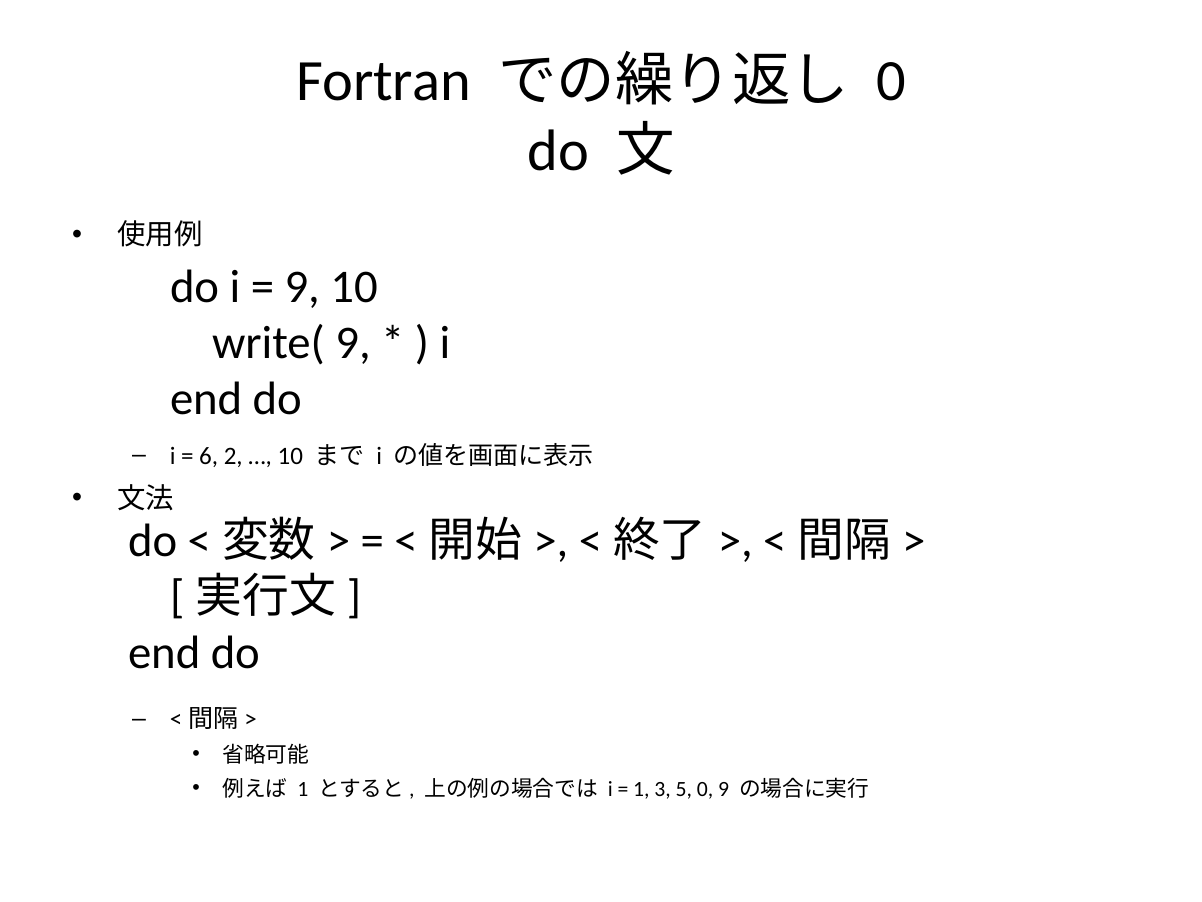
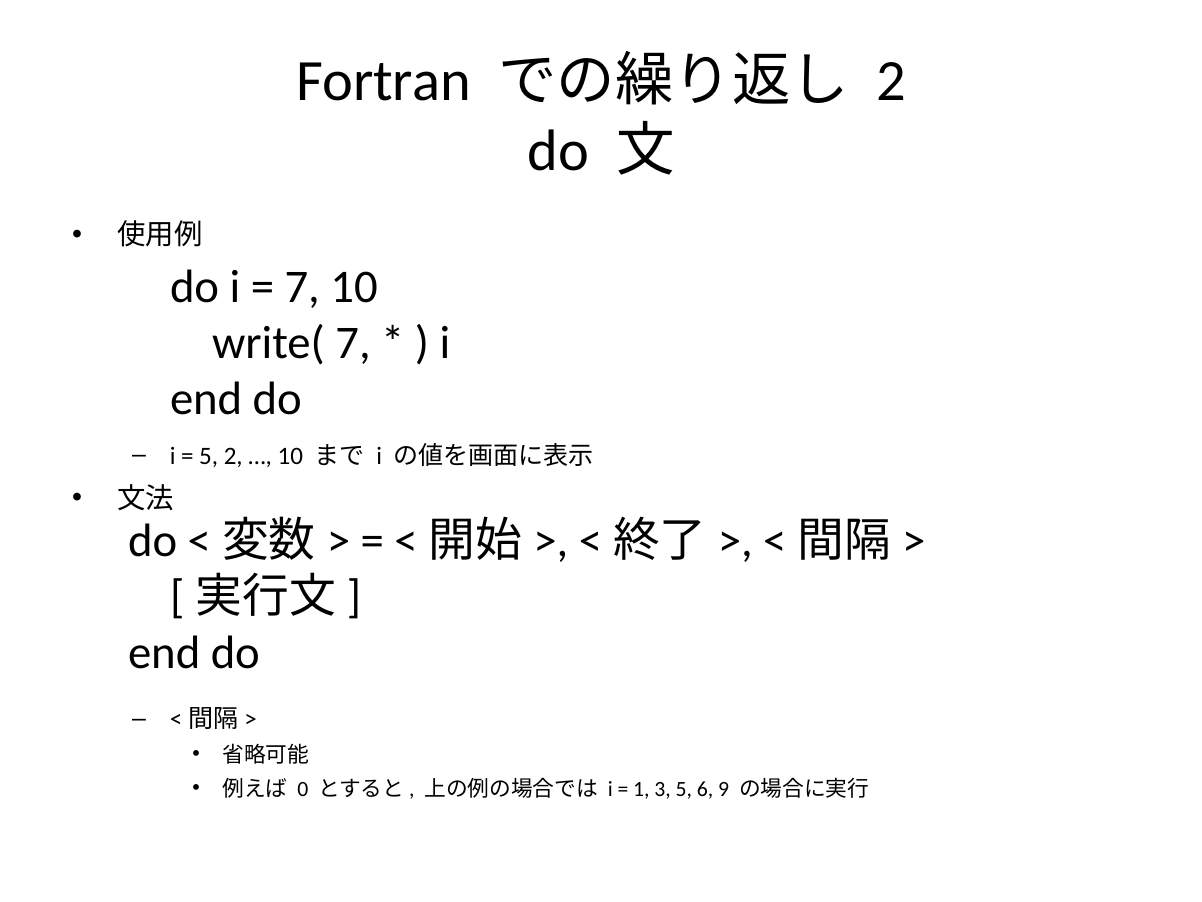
0: 0 -> 2 (891, 81)
9: 9 -> 7 (302, 287)
write( 9: 9 -> 7 (353, 343)
6: 6 -> 5 (209, 456)
1: 1 -> 0 (303, 789)
5 0: 0 -> 6 (705, 789)
